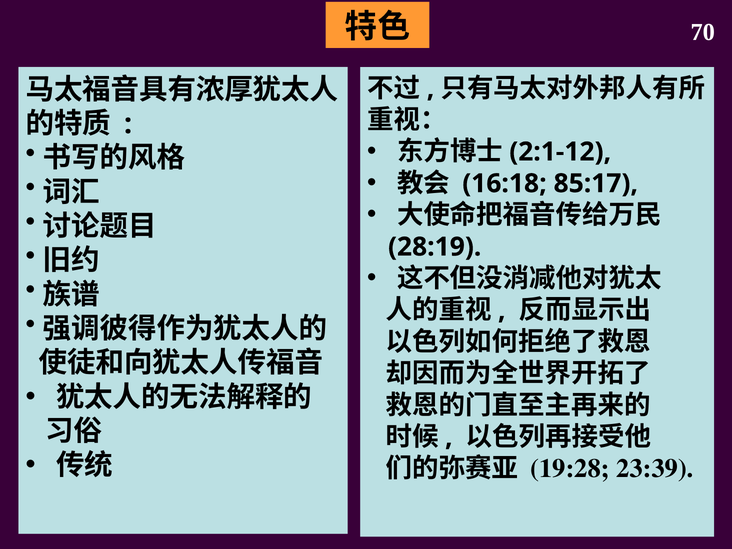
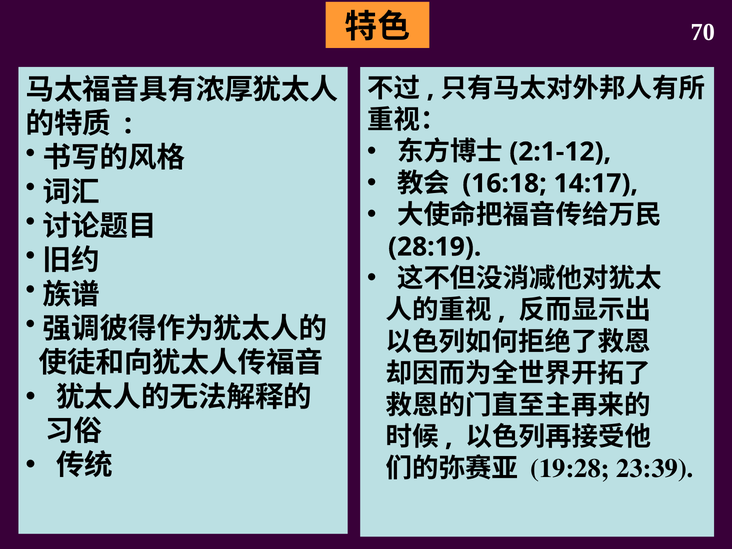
85:17: 85:17 -> 14:17 (596, 183)
